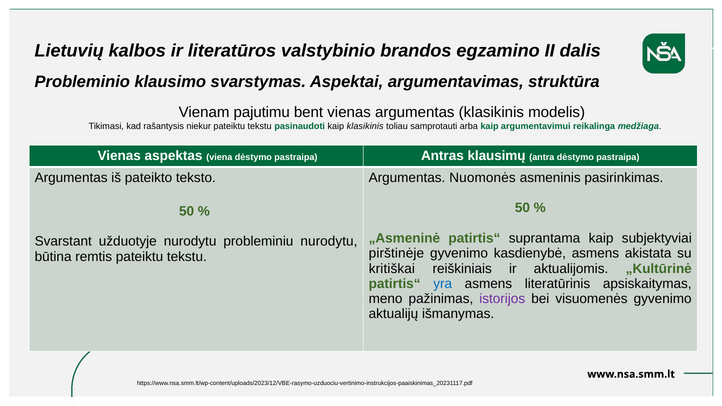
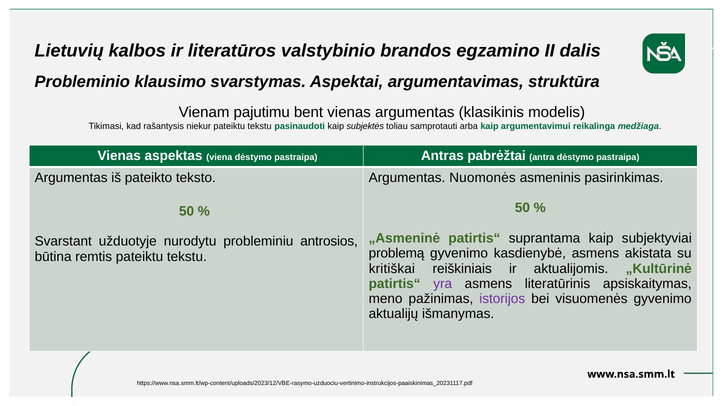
kaip klasikinis: klasikinis -> subjektės (365, 126)
klausimų: klausimų -> pabrėžtai (497, 156)
probleminiu nurodytu: nurodytu -> antrosios (329, 242)
pirštinėje: pirštinėje -> problemą (397, 253)
yra colour: blue -> purple (443, 284)
